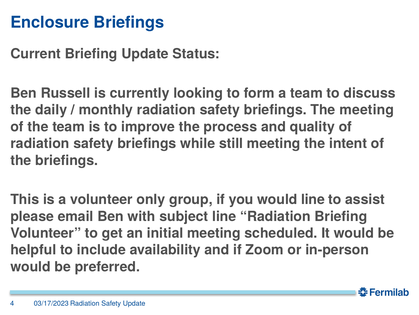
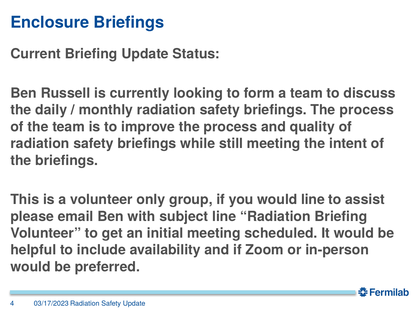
briefings The meeting: meeting -> process (367, 110)
